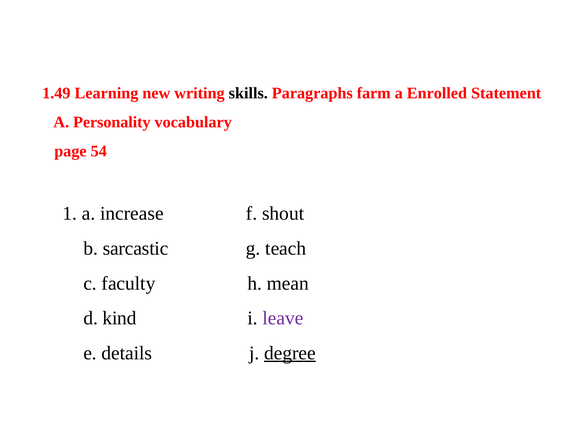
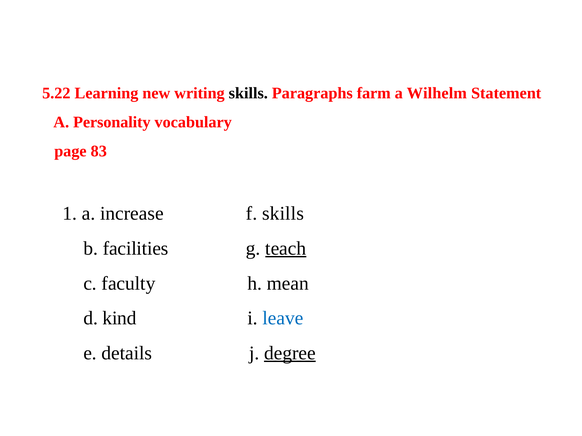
1.49: 1.49 -> 5.22 (56, 93)
Enrolled: Enrolled -> Wilhelm (437, 93)
54: 54 -> 83 (99, 151)
f shout: shout -> skills (283, 214)
sarcastic: sarcastic -> facilities (136, 249)
teach underline: none -> present (286, 249)
leave colour: purple -> blue (283, 319)
